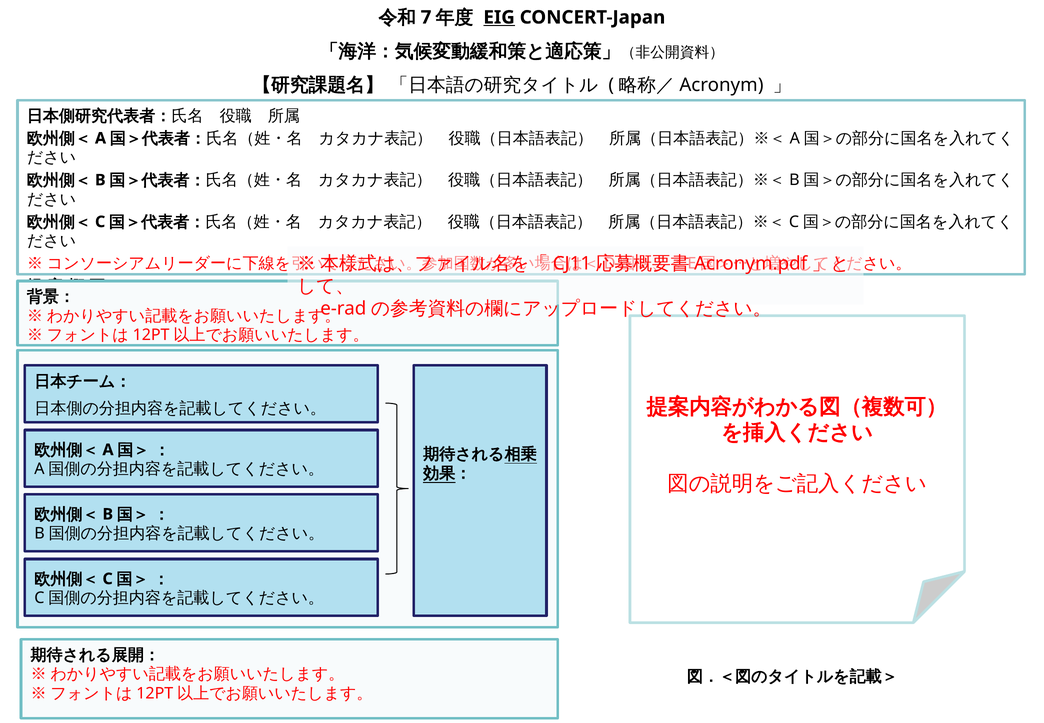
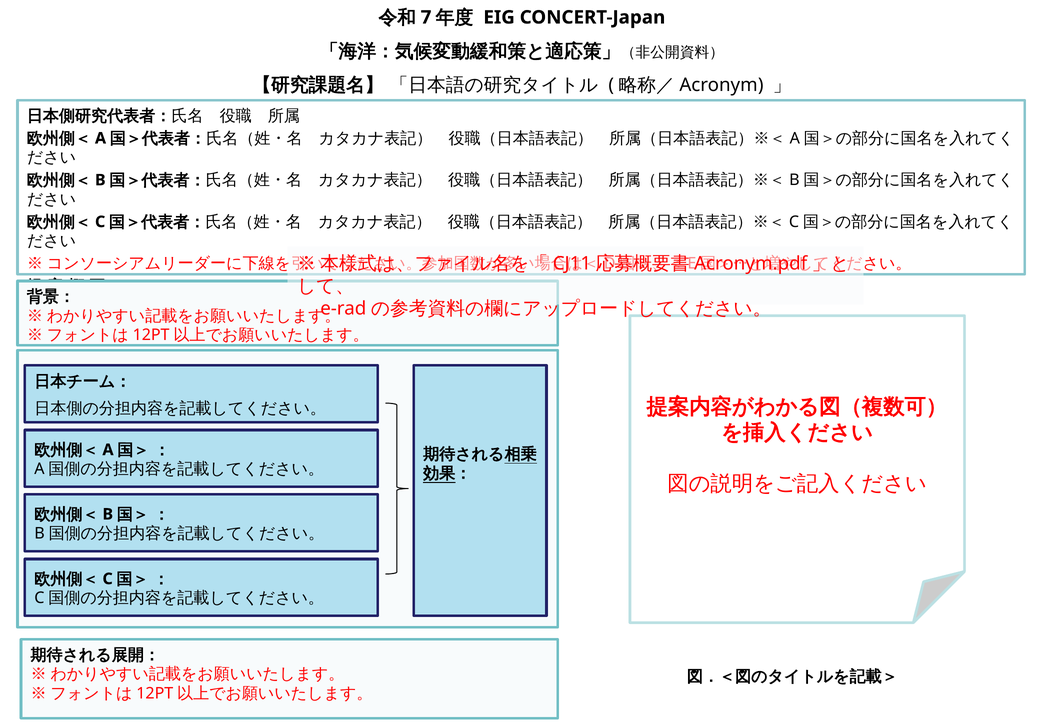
EIG underline: present -> none (499, 17)
